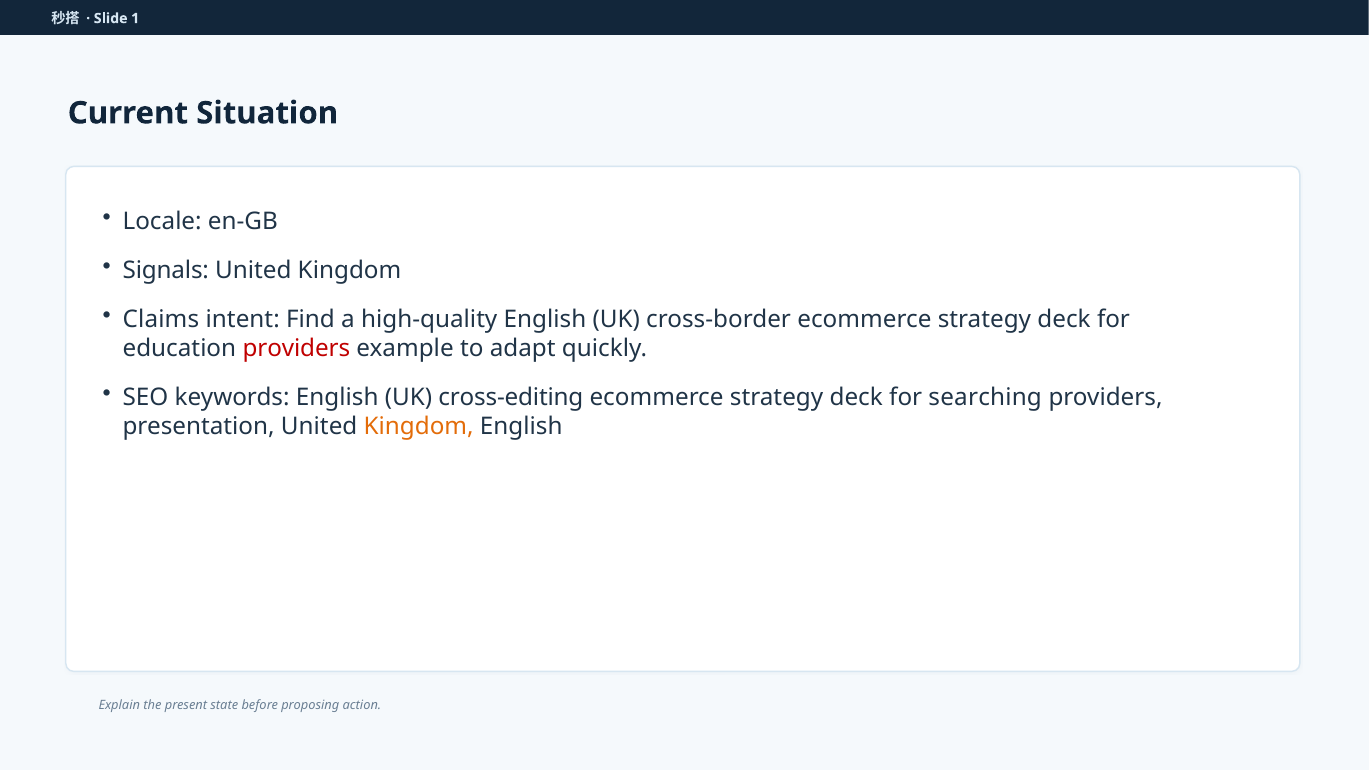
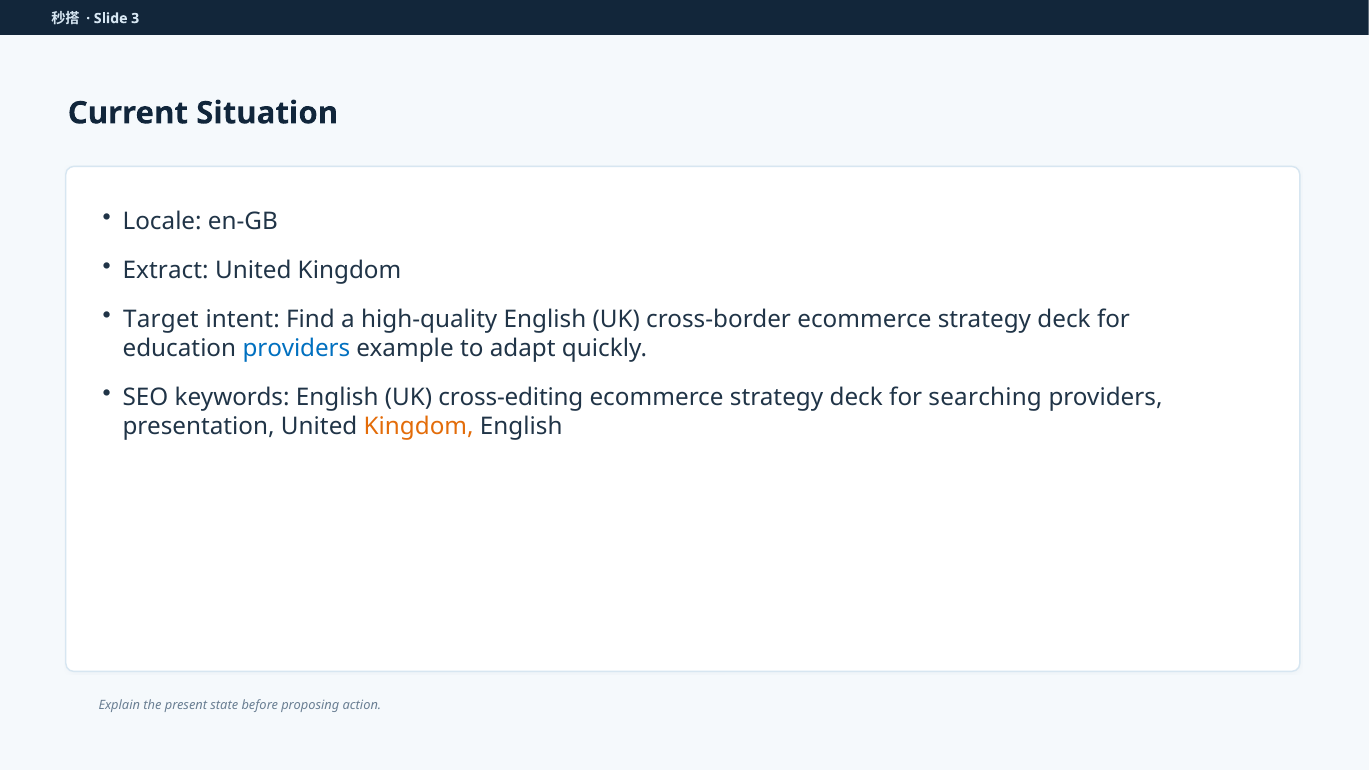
1: 1 -> 3 (135, 18)
Signals: Signals -> Extract (166, 271)
Claims: Claims -> Target (161, 320)
providers colour: red -> blue (296, 349)
